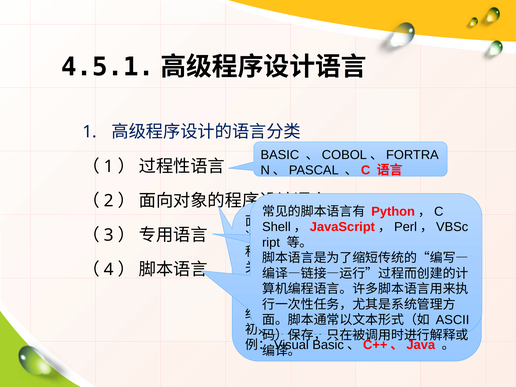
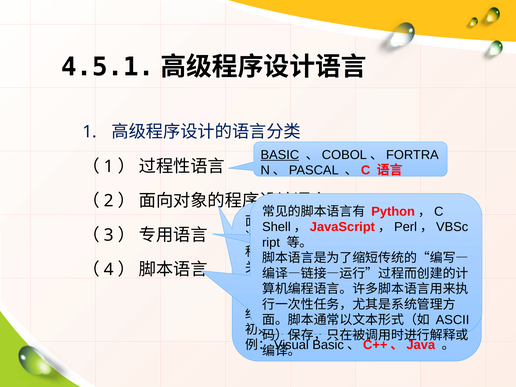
BASIC underline: none -> present (280, 155)
